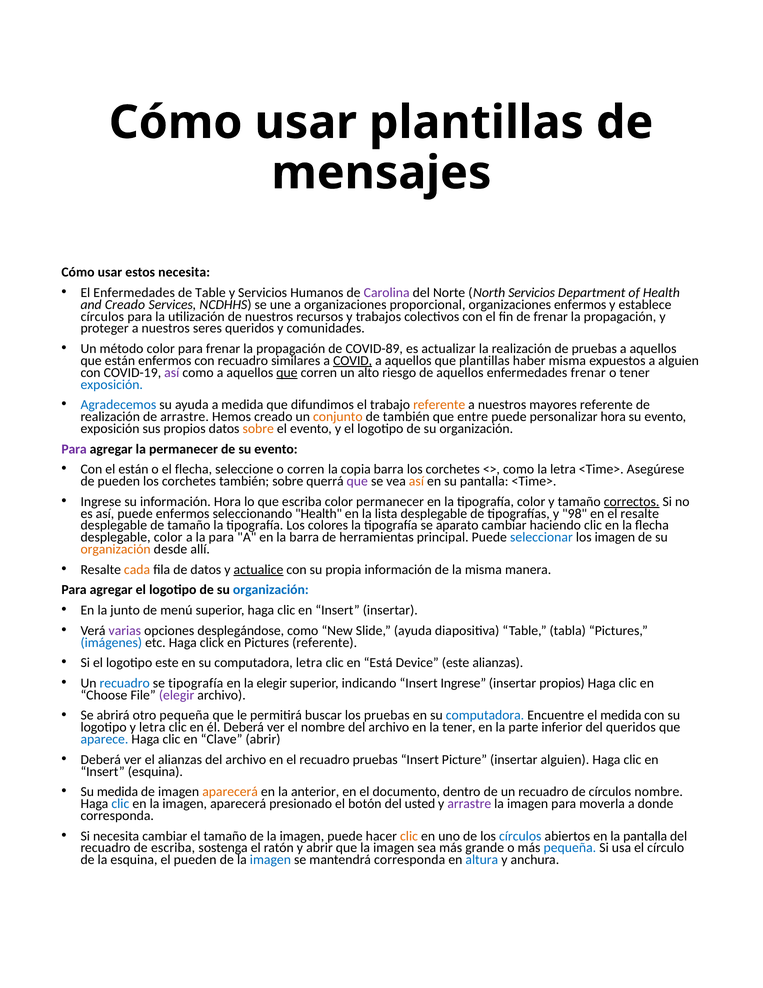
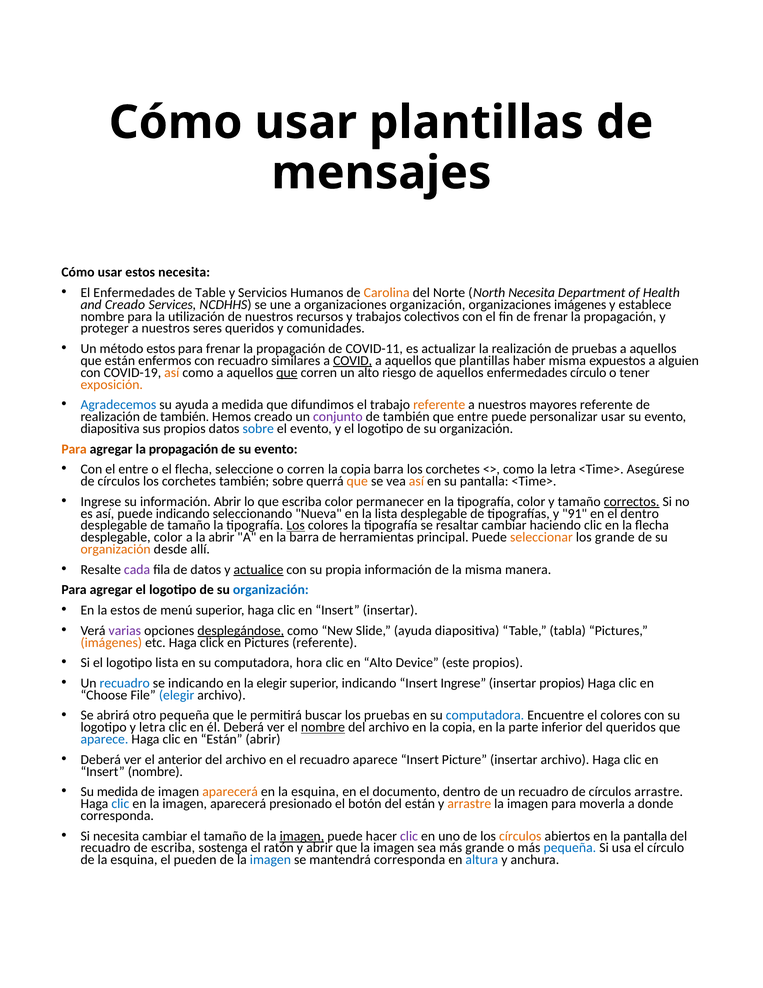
Carolina colour: purple -> orange (387, 293)
North Servicios: Servicios -> Necesita (532, 293)
organizaciones proporcional: proporcional -> organización (428, 305)
organizaciones enfermos: enfermos -> imágenes (580, 305)
círculos: círculos -> nombre (102, 316)
método color: color -> estos (161, 349)
COVID-89: COVID-89 -> COVID-11 (374, 349)
así colour: purple -> orange (172, 372)
enfermedades frenar: frenar -> círculo (588, 372)
exposición colour: blue -> orange (112, 384)
realización de arrastre: arrastre -> también (185, 416)
conjunto colour: orange -> purple (338, 416)
personalizar hora: hora -> usar (613, 416)
exposición: exposición -> diapositiva (110, 428)
sobre colour: orange -> blue (258, 428)
Para colour: purple -> orange (74, 449)
agregar la permanecer: permanecer -> propagación (184, 449)
el están: están -> entre (133, 469)
pueden: pueden -> círculos (119, 481)
que colour: purple -> orange (357, 481)
información Hora: Hora -> Abrir (228, 501)
puede enfermos: enfermos -> indicando (183, 513)
seleccionando Health: Health -> Nueva (319, 513)
98: 98 -> 91 (575, 513)
el resalte: resalte -> dentro (640, 513)
Los underline: none -> present (296, 525)
aparato: aparato -> resaltar (457, 525)
la para: para -> abrir (221, 537)
seleccionar colour: blue -> orange (541, 537)
los imagen: imagen -> grande (615, 537)
cada colour: orange -> purple (137, 569)
la junto: junto -> estos (125, 610)
desplegándose underline: none -> present (241, 630)
imágenes colour: blue -> orange (111, 642)
logotipo este: este -> lista (167, 662)
computadora letra: letra -> hora (309, 662)
en Está: Está -> Alto (378, 662)
este alianzas: alianzas -> propios (498, 662)
se tipografía: tipografía -> indicando (196, 683)
elegir colour: purple -> blue (177, 695)
el medida: medida -> colores (621, 715)
nombre underline: none -> present (323, 727)
en la tener: tener -> copia (459, 727)
en Clave: Clave -> Están (222, 739)
el alianzas: alianzas -> anterior (180, 759)
recuadro pruebas: pruebas -> aparece (375, 759)
insertar alguien: alguien -> archivo (565, 759)
Insert esquina: esquina -> nombre (155, 771)
en la anterior: anterior -> esquina (315, 791)
círculos nombre: nombre -> arrastre (659, 791)
del usted: usted -> están (420, 803)
arrastre colour: purple -> orange (469, 803)
imagen underline: none -> present (302, 835)
clic colour: orange -> purple (409, 835)
círculos colour: blue -> orange (520, 835)
